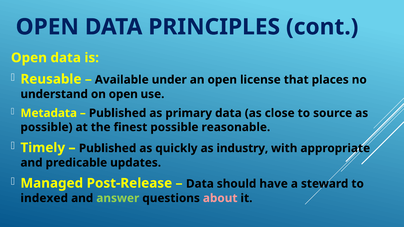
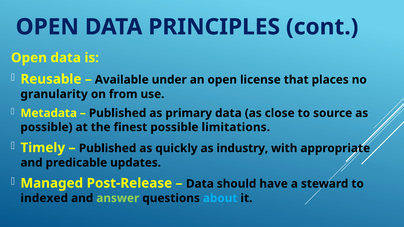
understand: understand -> granularity (54, 94)
on open: open -> from (123, 94)
reasonable: reasonable -> limitations (236, 127)
about colour: pink -> light blue (220, 198)
